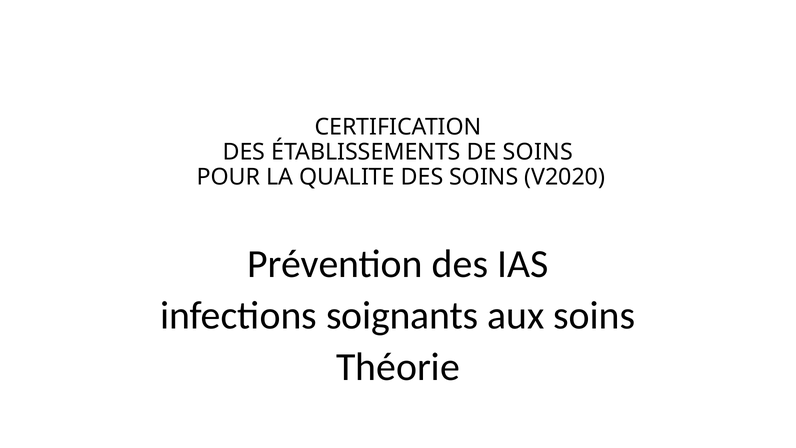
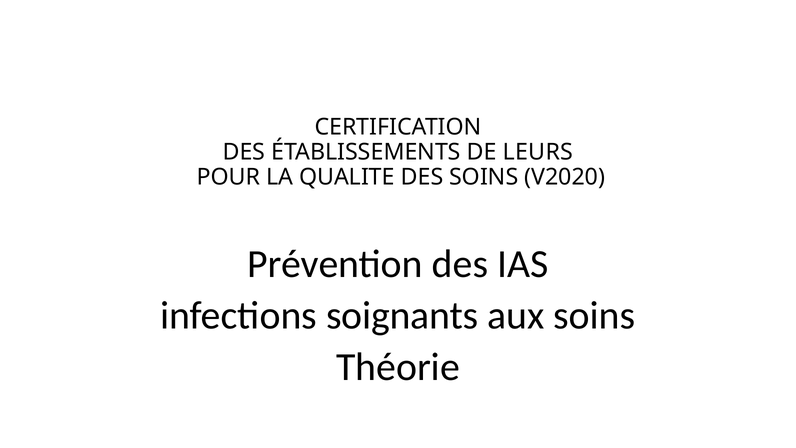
DE SOINS: SOINS -> LEURS (538, 152)
